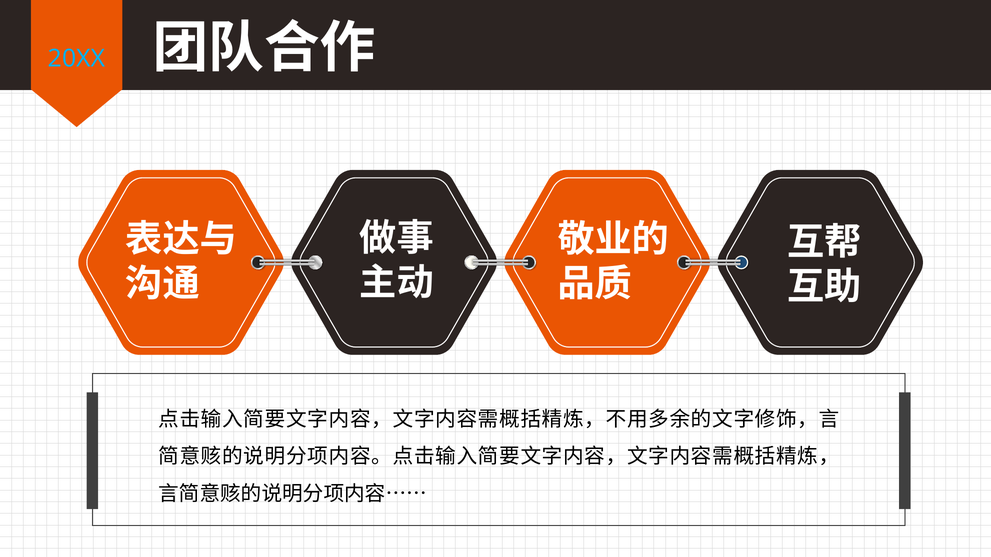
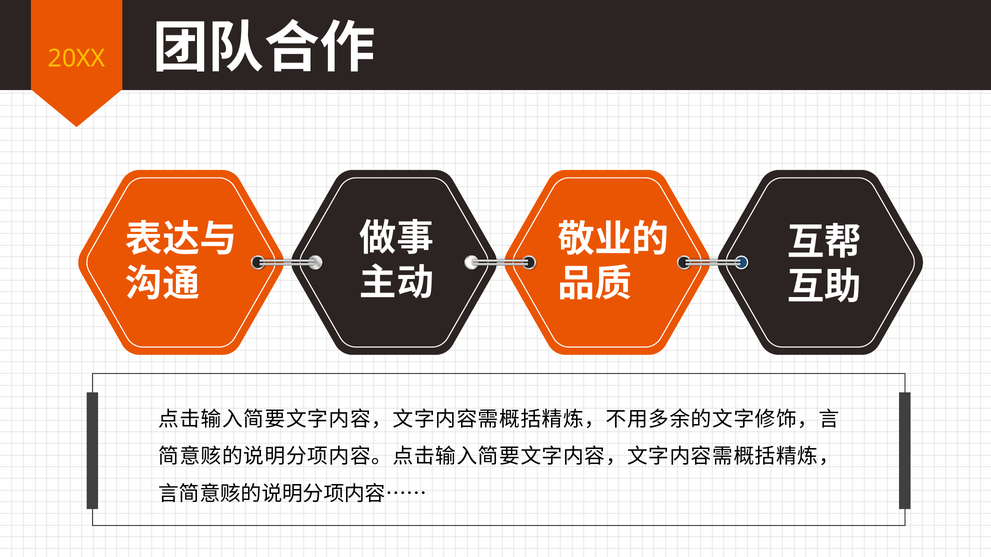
20XX colour: light blue -> yellow (77, 58)
